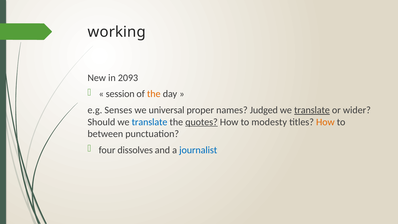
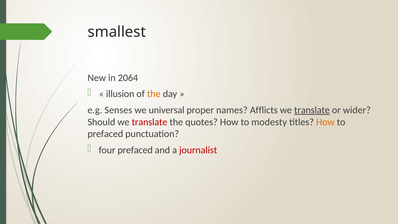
working: working -> smallest (117, 32)
2093: 2093 -> 2064 (128, 78)
session: session -> illusion (120, 94)
Judged: Judged -> Afflicts (264, 110)
translate colour: blue -> red (150, 122)
quotes underline: present -> none (201, 122)
between: between -> prefaced (105, 134)
four dissolves: dissolves -> prefaced (135, 150)
journalist colour: blue -> red (198, 150)
